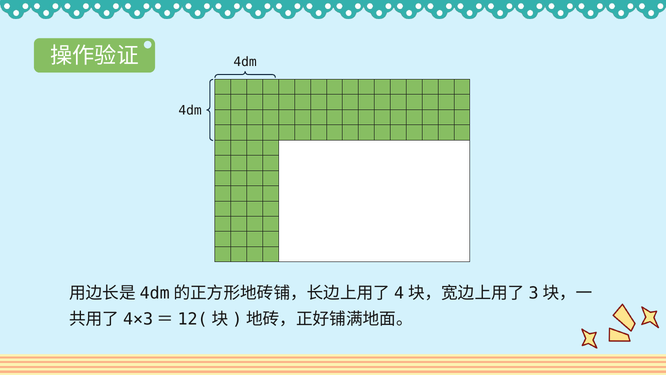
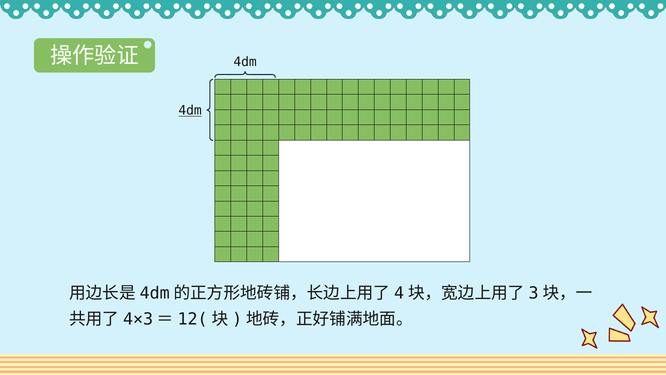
4dm underline: none -> present (190, 111)
